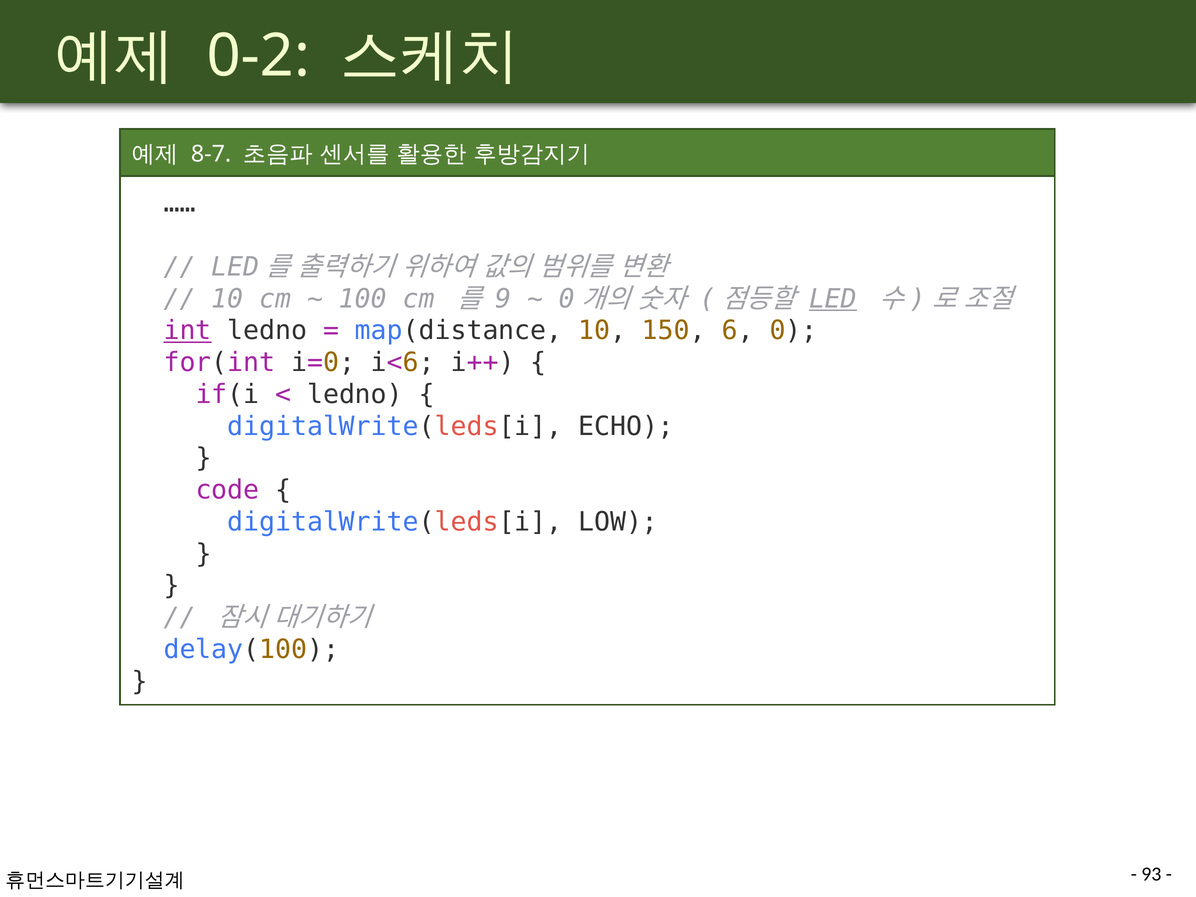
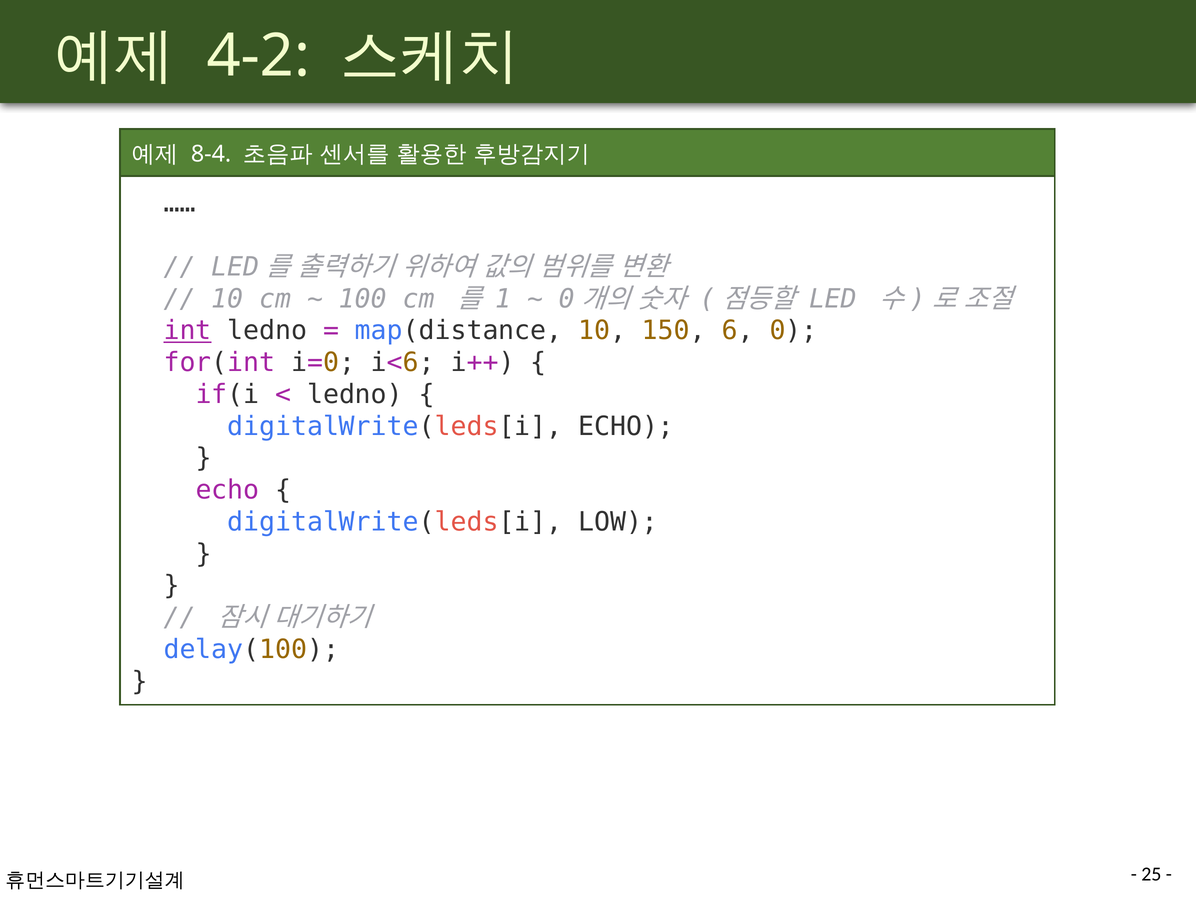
0-2: 0-2 -> 4-2 (258, 56)
8-7: 8-7 -> 8-4 (211, 154)
9: 9 -> 1 (503, 299)
LED underline: present -> none (833, 299)
code: code -> echo (227, 490)
93: 93 -> 25 (1151, 874)
